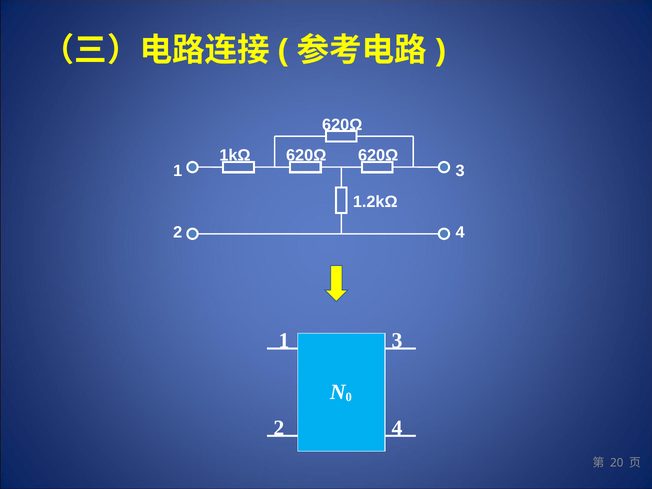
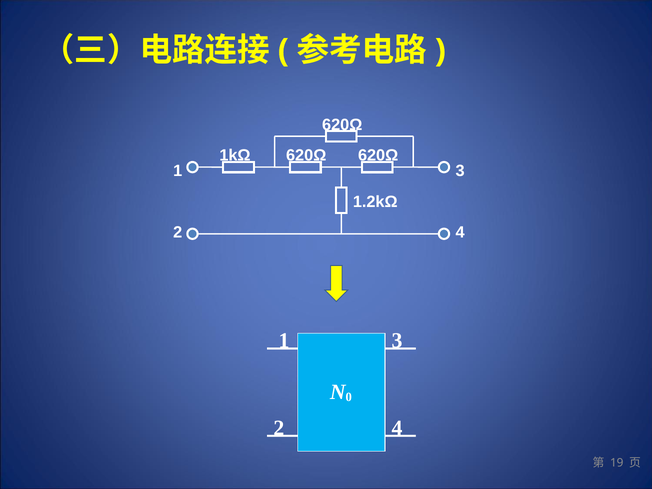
20: 20 -> 19 (617, 463)
